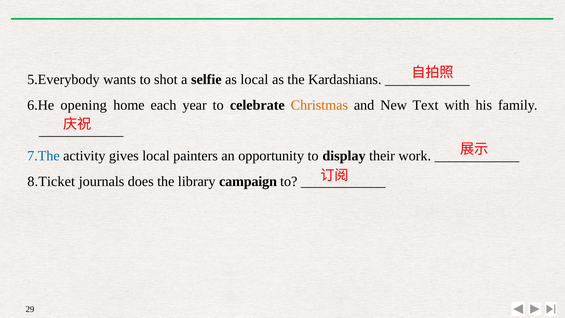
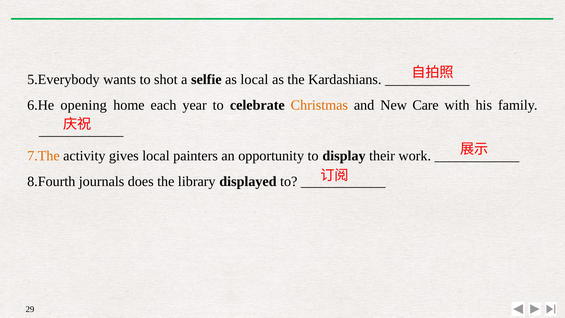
Text: Text -> Care (426, 105)
7.The colour: blue -> orange (43, 156)
8.Ticket: 8.Ticket -> 8.Fourth (51, 181)
campaign: campaign -> displayed (248, 181)
